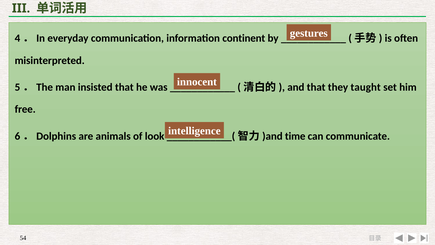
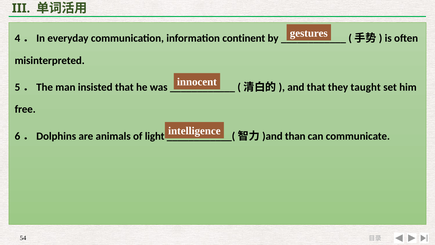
look: look -> light (155, 136)
time: time -> than (295, 136)
